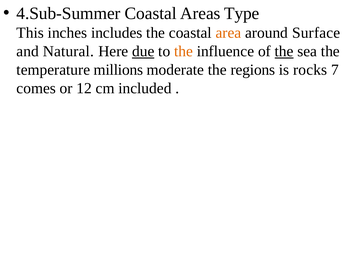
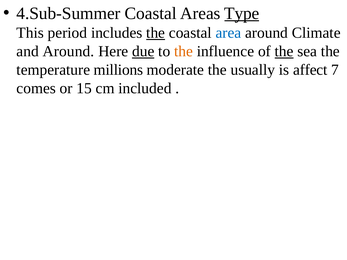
Type underline: none -> present (242, 13)
inches: inches -> period (67, 33)
the underline: none -> present (156, 33)
area colour: orange -> blue (228, 33)
Surface: Surface -> Climate (316, 33)
and Natural: Natural -> Around (68, 51)
regions: regions -> usually (253, 70)
rocks: rocks -> affect (310, 70)
12: 12 -> 15 (84, 88)
